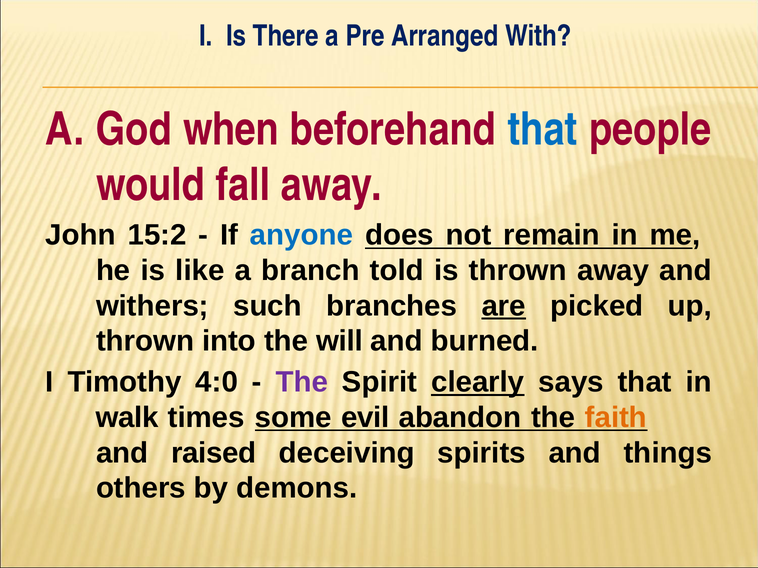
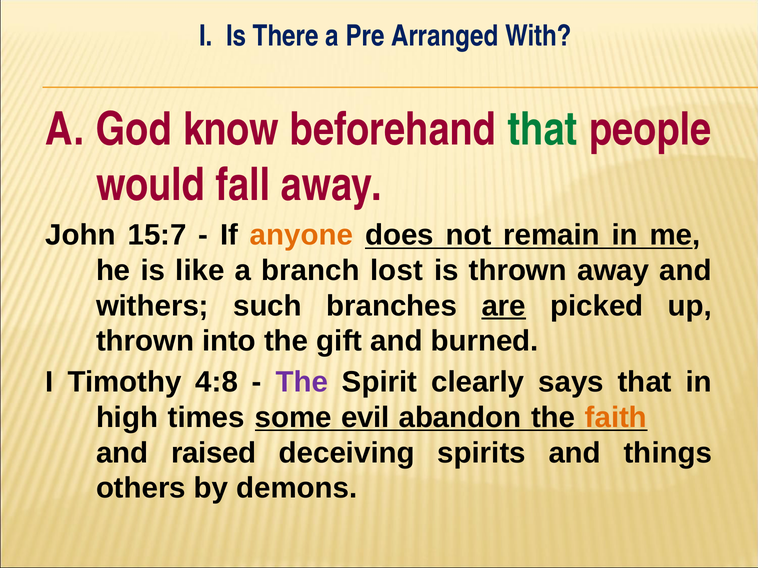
when: when -> know (231, 130)
that colour: blue -> green (543, 130)
15:2: 15:2 -> 15:7 (157, 235)
anyone colour: blue -> orange (301, 235)
told: told -> lost (397, 271)
will: will -> gift (339, 341)
4:0: 4:0 -> 4:8 (217, 383)
clearly underline: present -> none (478, 383)
walk: walk -> high (127, 418)
